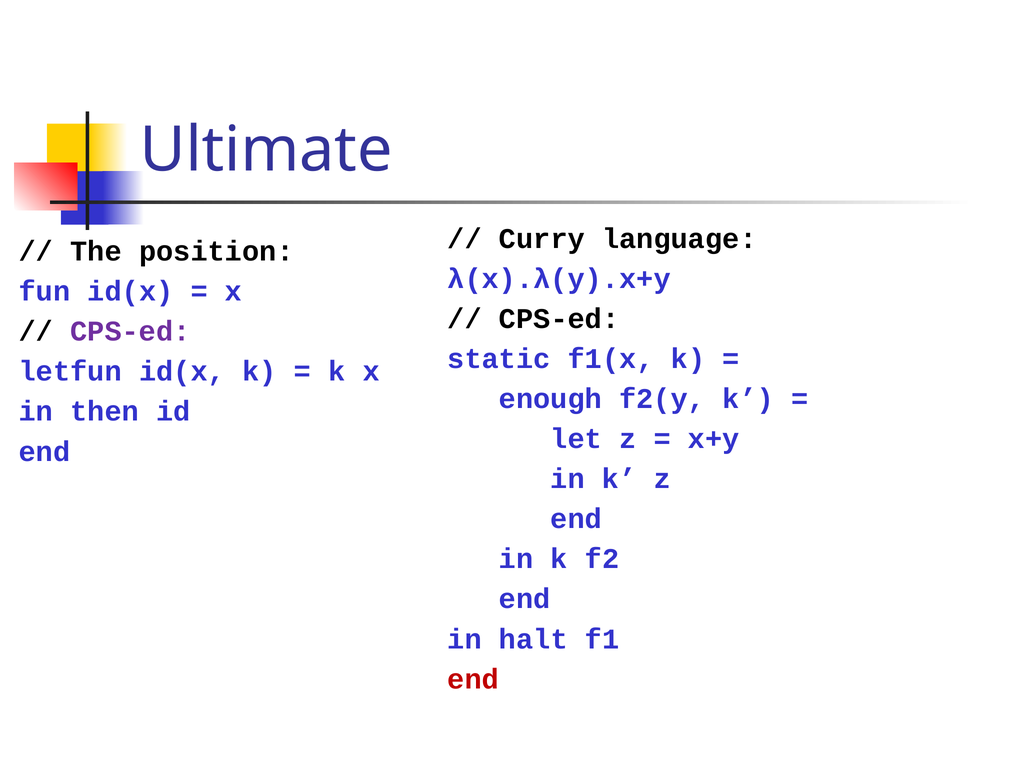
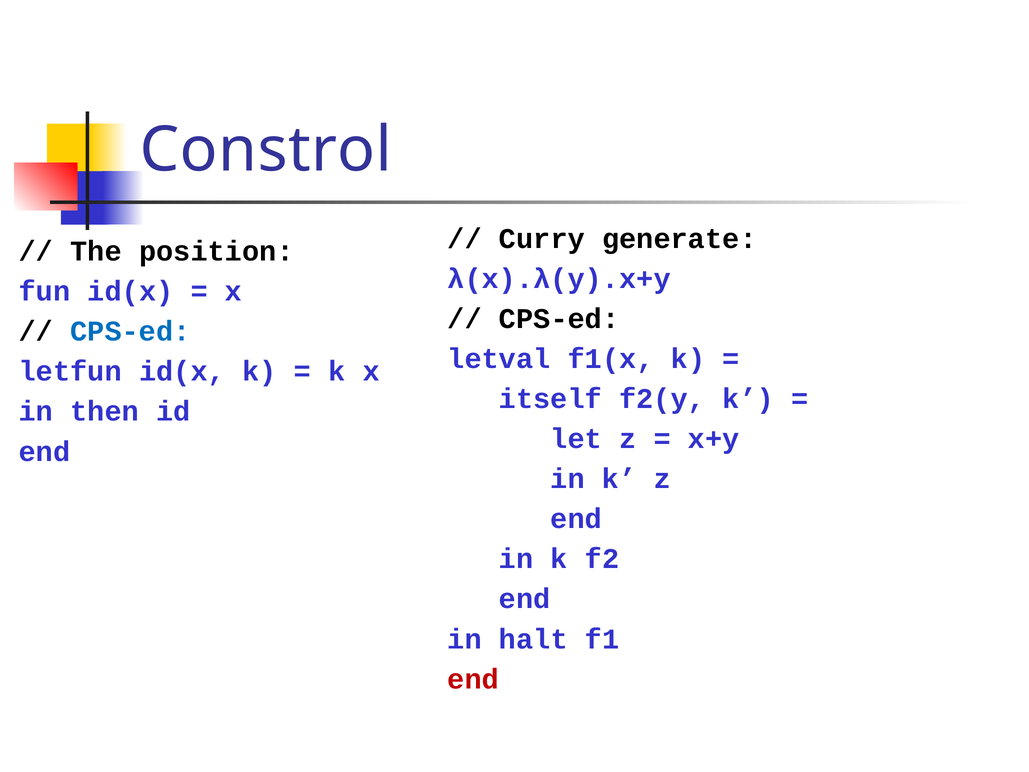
Ultimate: Ultimate -> Constrol (266, 150)
language: language -> generate (679, 239)
CPS-ed colour: purple -> blue (130, 331)
static: static -> letval (499, 359)
enough: enough -> itself (550, 399)
